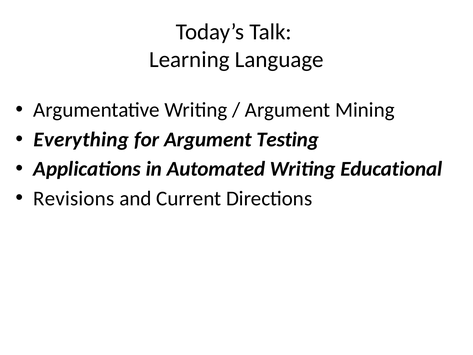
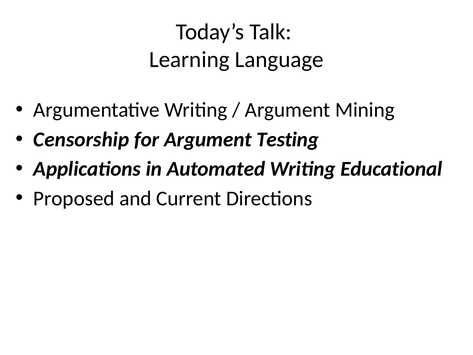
Everything: Everything -> Censorship (81, 139)
Revisions: Revisions -> Proposed (74, 198)
